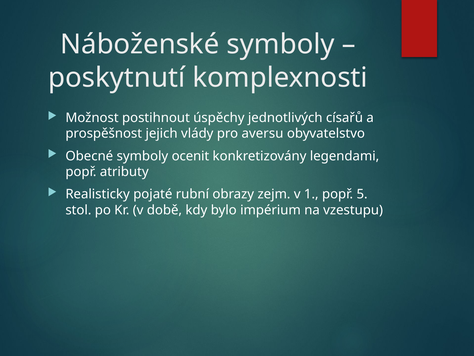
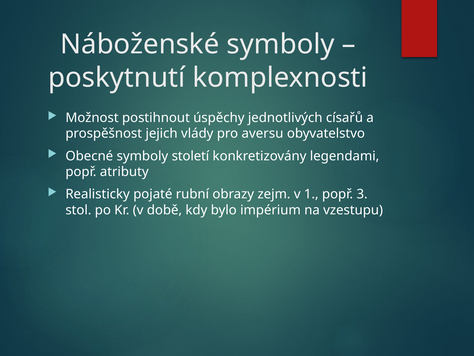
ocenit: ocenit -> století (190, 156)
5: 5 -> 3 (362, 194)
